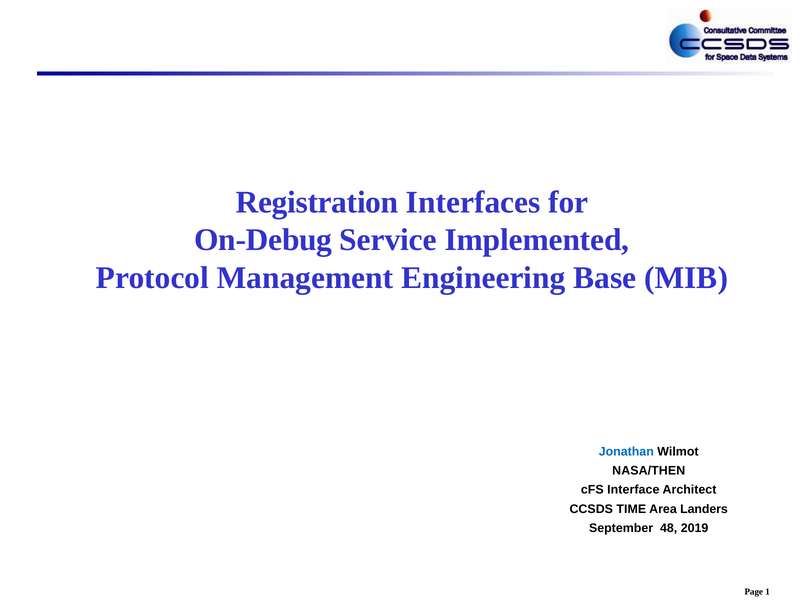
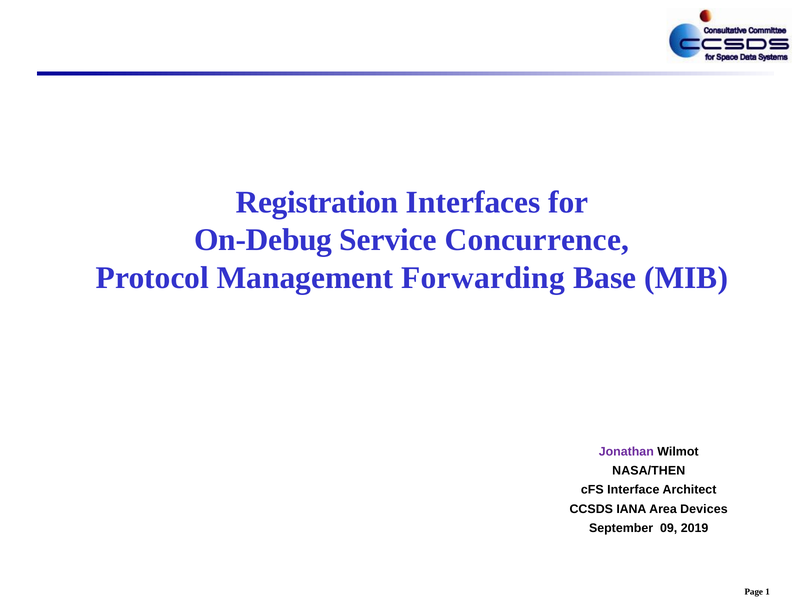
Implemented: Implemented -> Concurrence (537, 240)
Engineering: Engineering -> Forwarding (483, 278)
Jonathan colour: blue -> purple (626, 452)
TIME: TIME -> IANA (631, 509)
Landers: Landers -> Devices (704, 509)
48: 48 -> 09 (669, 529)
